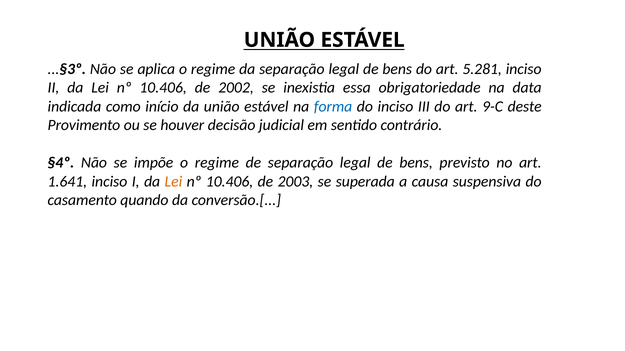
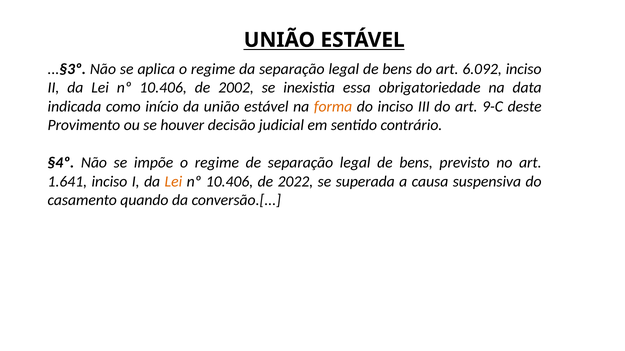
5.281: 5.281 -> 6.092 (482, 69)
forma colour: blue -> orange (333, 107)
2003: 2003 -> 2022 (295, 182)
